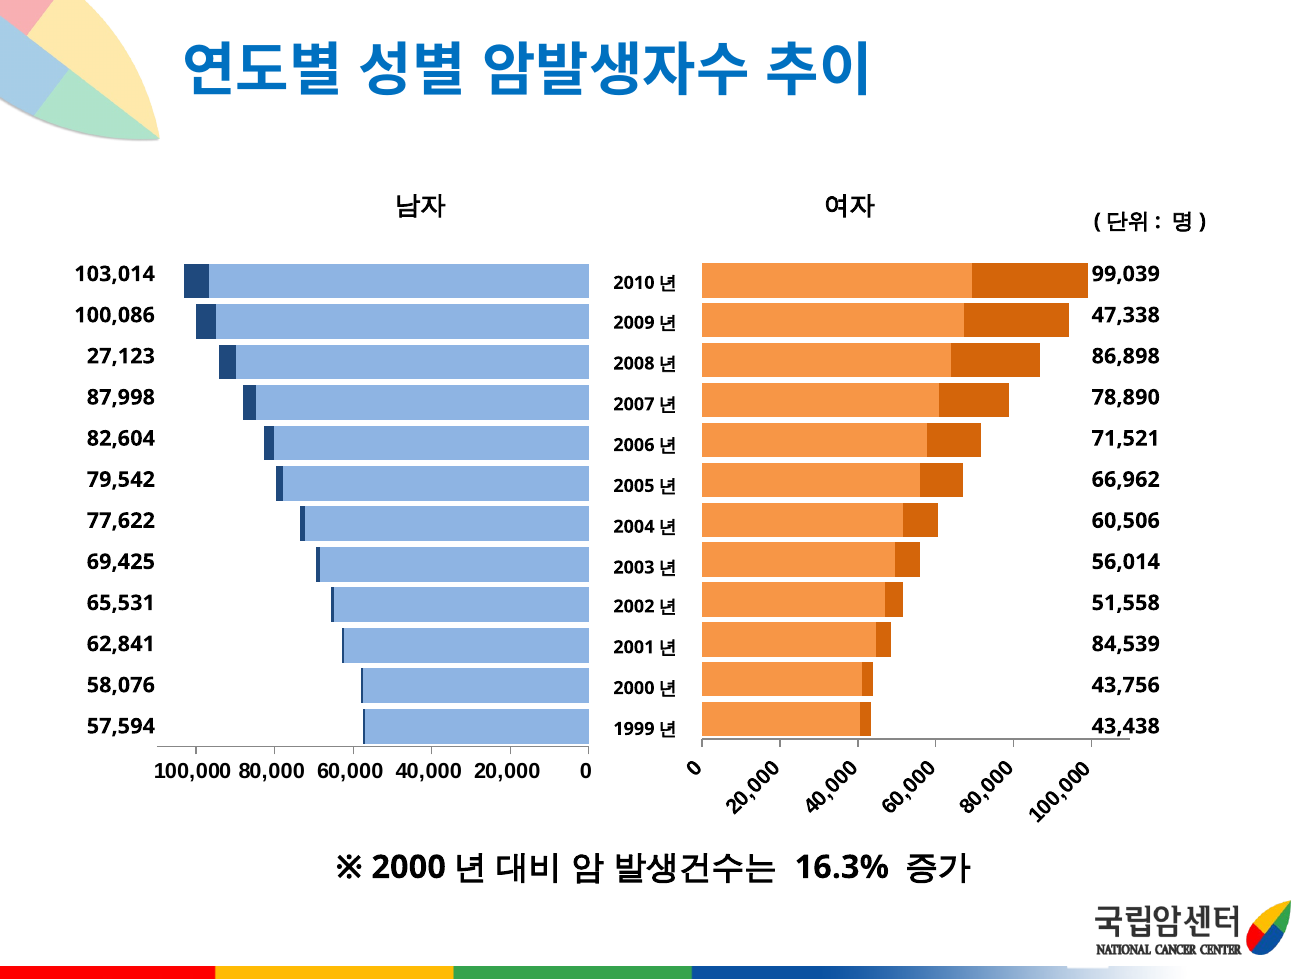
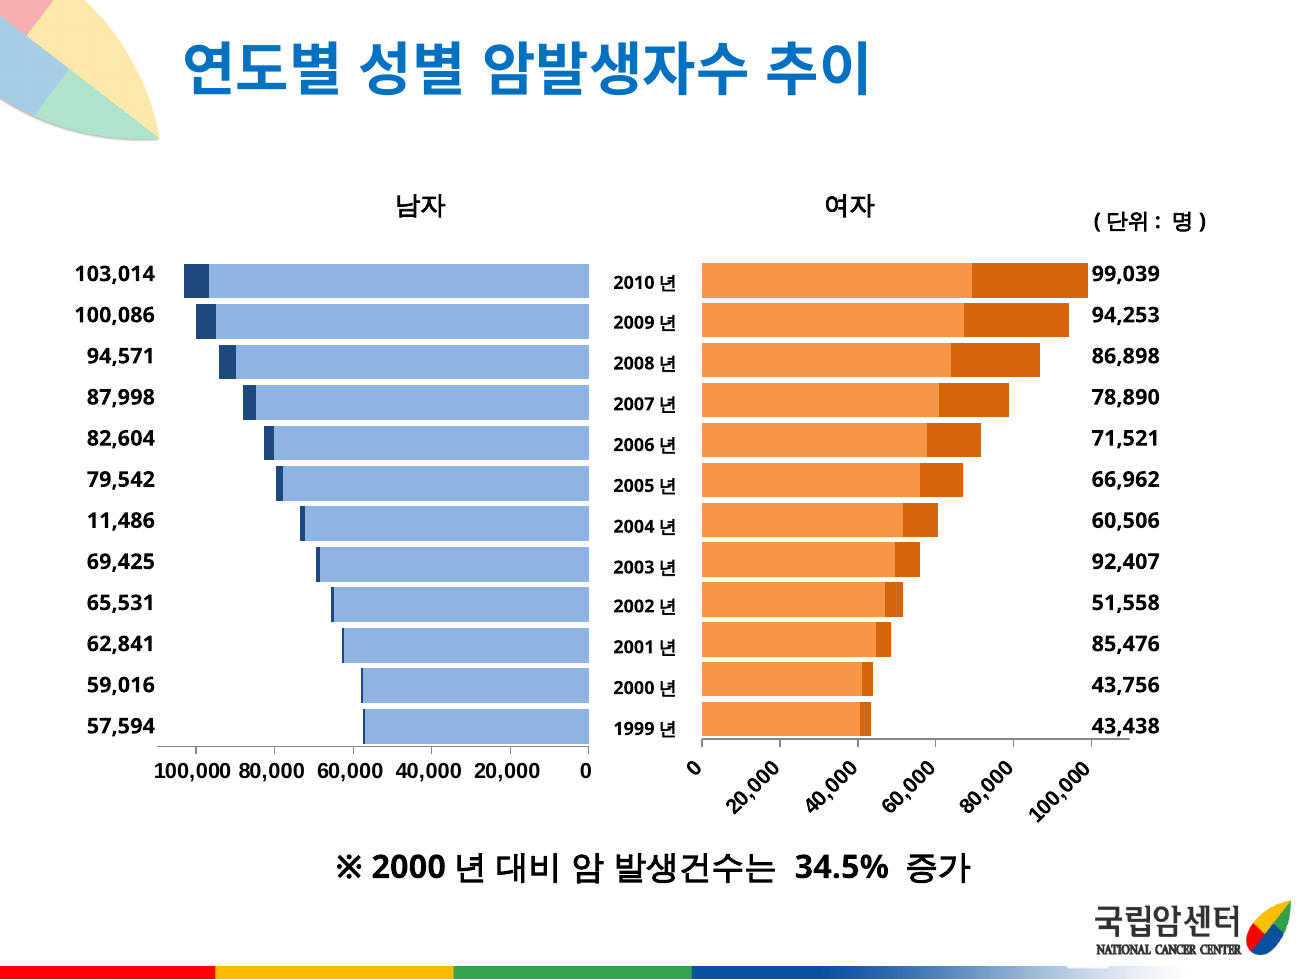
47,338: 47,338 -> 94,253 (1126, 315)
27,123: 27,123 -> 94,571 (121, 356)
77,622: 77,622 -> 11,486 (121, 521)
56,014: 56,014 -> 92,407 (1126, 562)
84,539: 84,539 -> 85,476 (1126, 644)
58,076: 58,076 -> 59,016 (121, 686)
16.3%: 16.3% -> 34.5% (842, 868)
